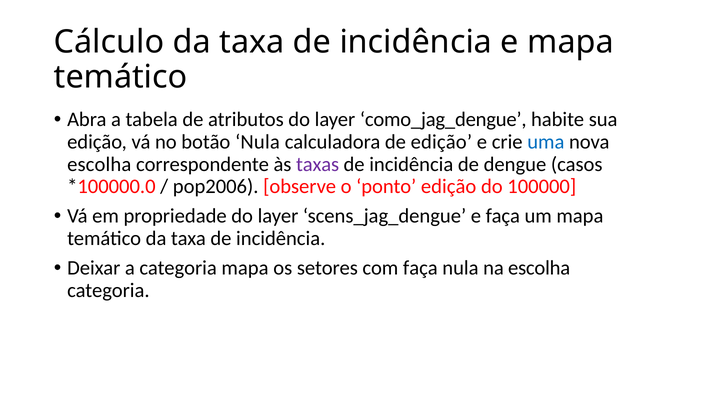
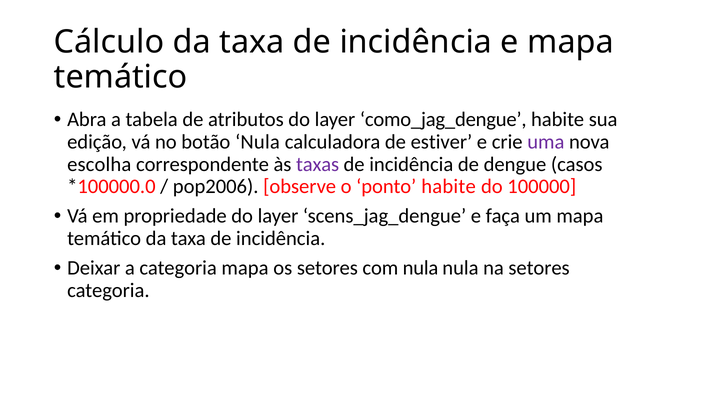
de edição: edição -> estiver (441, 142)
uma colour: blue -> purple (546, 142)
ponto edição: edição -> habite (449, 186)
com faça: faça -> nula (420, 268)
na escolha: escolha -> setores (539, 268)
